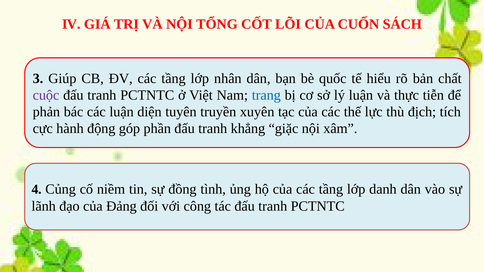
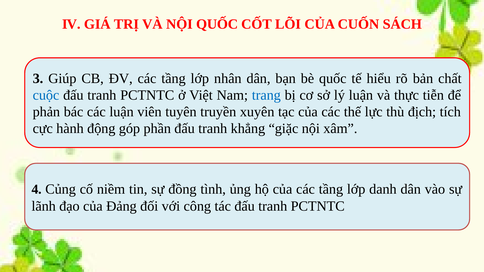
NỘI TỔNG: TỔNG -> QUỐC (217, 24)
cuộc colour: purple -> blue (46, 95)
diện: diện -> viên (150, 112)
